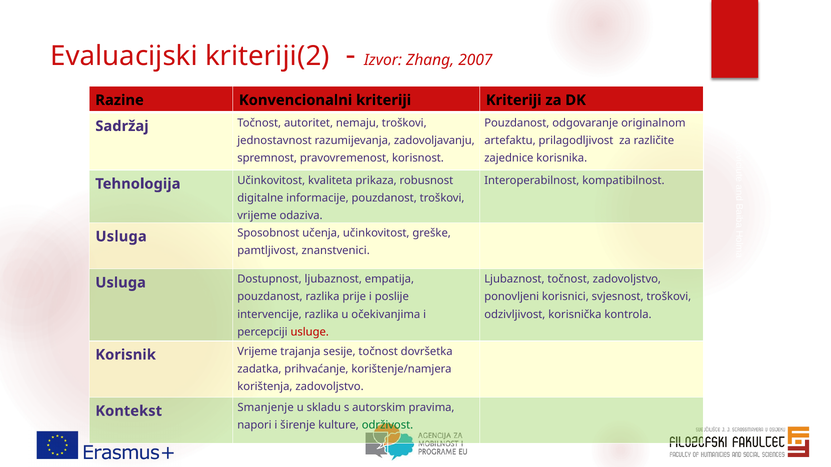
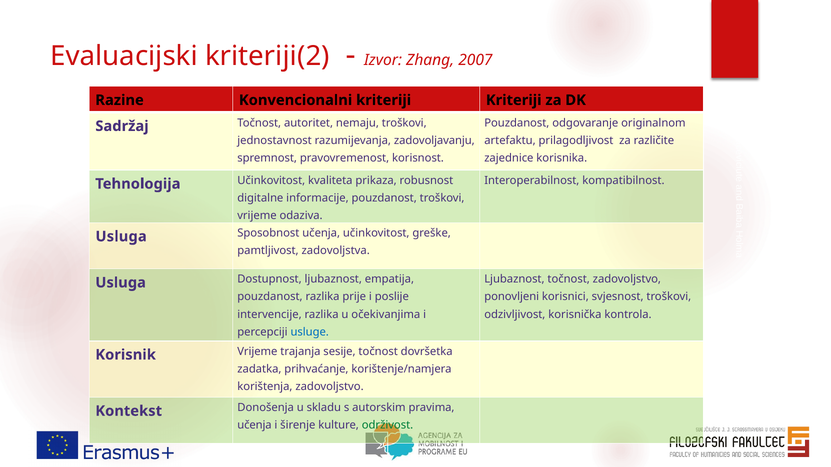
znanstvenici: znanstvenici -> zadovoljstva (336, 251)
usluge colour: red -> blue (310, 332)
Smanjenje: Smanjenje -> Donošenja (266, 408)
napori: napori -> učenja (254, 426)
